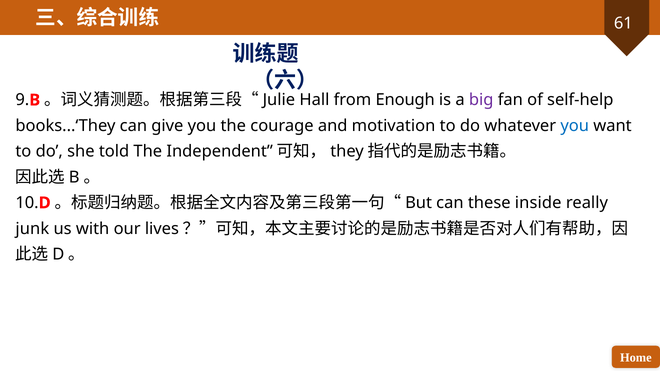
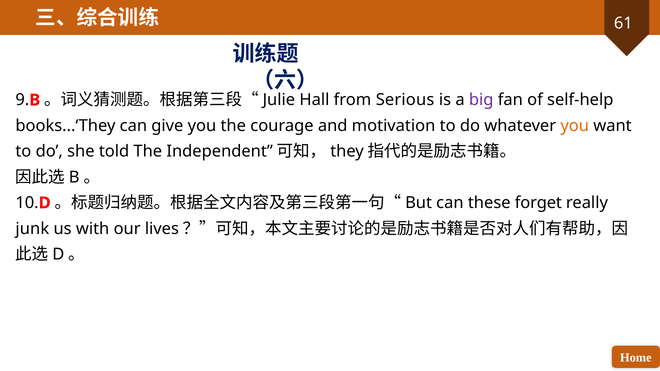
Enough: Enough -> Serious (405, 100)
you colour: blue -> orange (575, 126)
inside: inside -> forget (538, 203)
